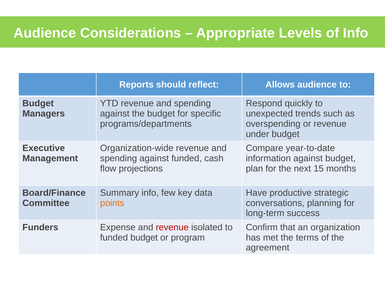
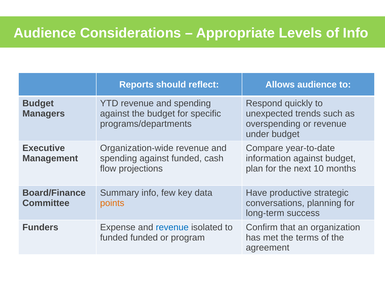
15: 15 -> 10 (319, 168)
revenue colour: red -> blue (172, 227)
funded budget: budget -> funded (144, 237)
